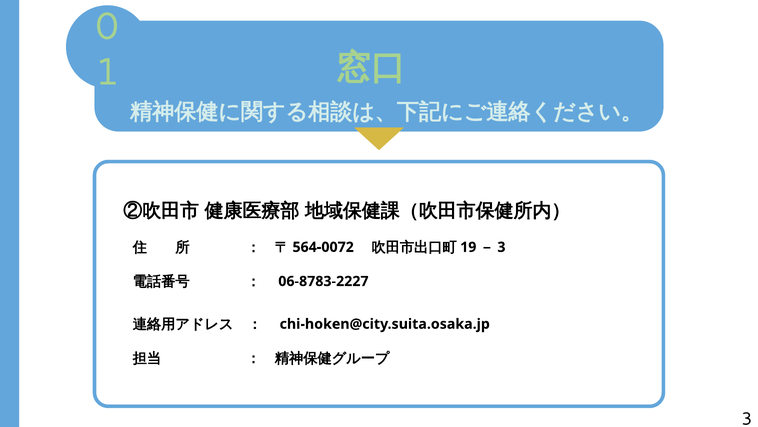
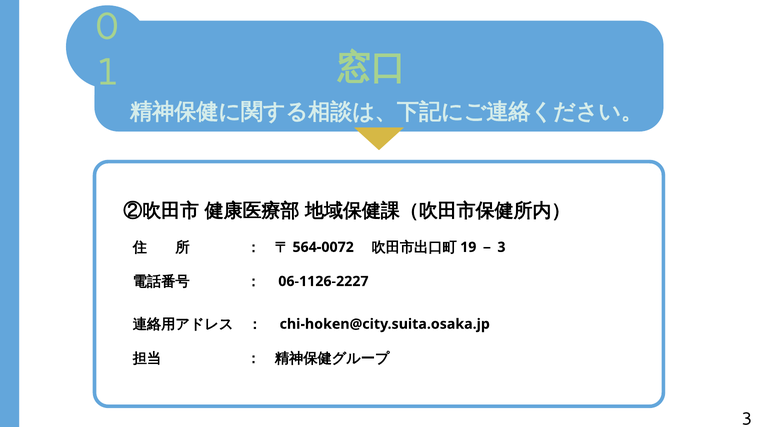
06-8783-2227: 06-8783-2227 -> 06-1126-2227 (323, 281)
